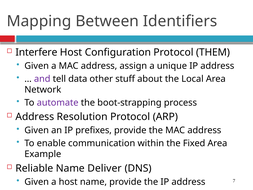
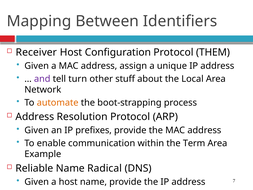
Interfere: Interfere -> Receiver (36, 52)
data: data -> turn (78, 79)
automate colour: purple -> orange (58, 103)
Fixed: Fixed -> Term (194, 143)
Deliver: Deliver -> Radical (105, 168)
